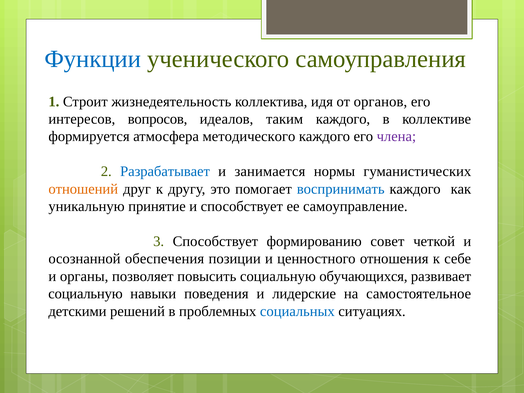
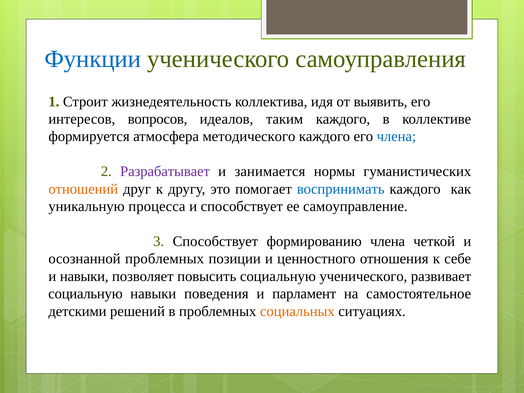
органов: органов -> выявить (381, 102)
члена colour: purple -> blue (396, 136)
Разрабатывает colour: blue -> purple (165, 171)
принятие: принятие -> процесса (157, 206)
формированию совет: совет -> члена (388, 241)
осознанной обеспечения: обеспечения -> проблемных (165, 259)
и органы: органы -> навыки (84, 276)
социальную обучающихся: обучающихся -> ученического (363, 276)
лидерские: лидерские -> парламент (304, 294)
социальных colour: blue -> orange (297, 311)
